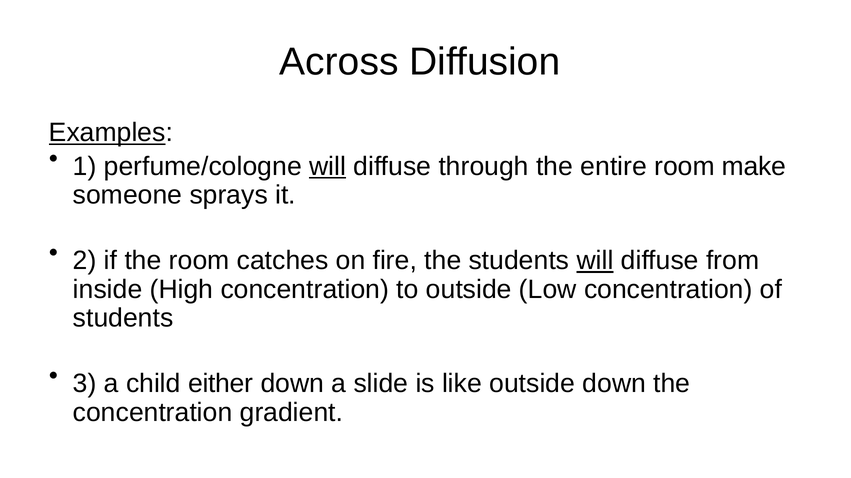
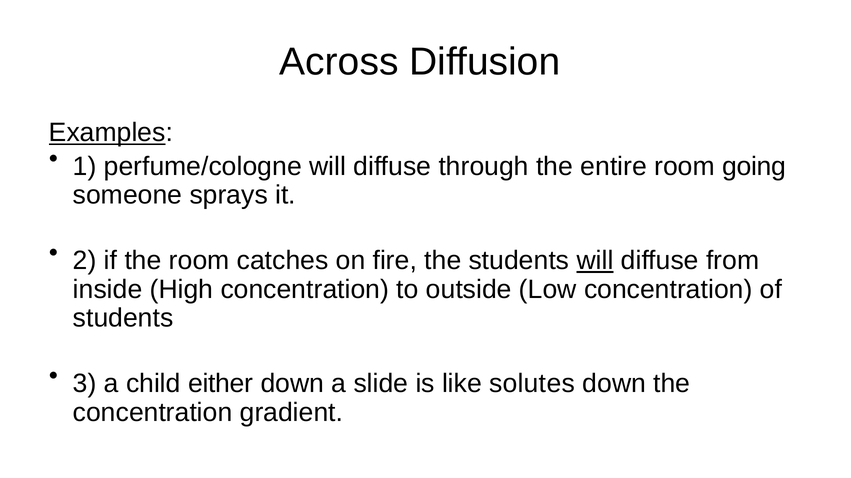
will underline: present -> none (328, 167)
make: make -> going (754, 167)
like outside: outside -> solutes (532, 384)
